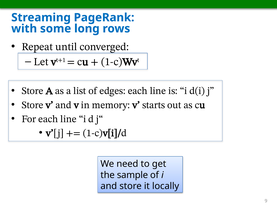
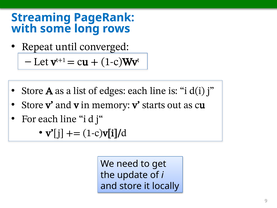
sample: sample -> update (132, 175)
